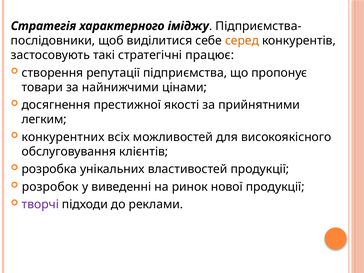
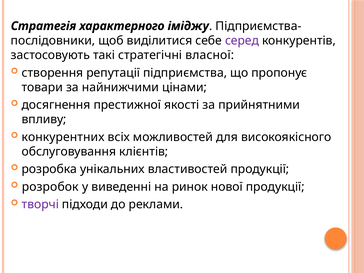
серед colour: orange -> purple (242, 41)
працює: працює -> власної (210, 55)
легким: легким -> впливу (44, 119)
